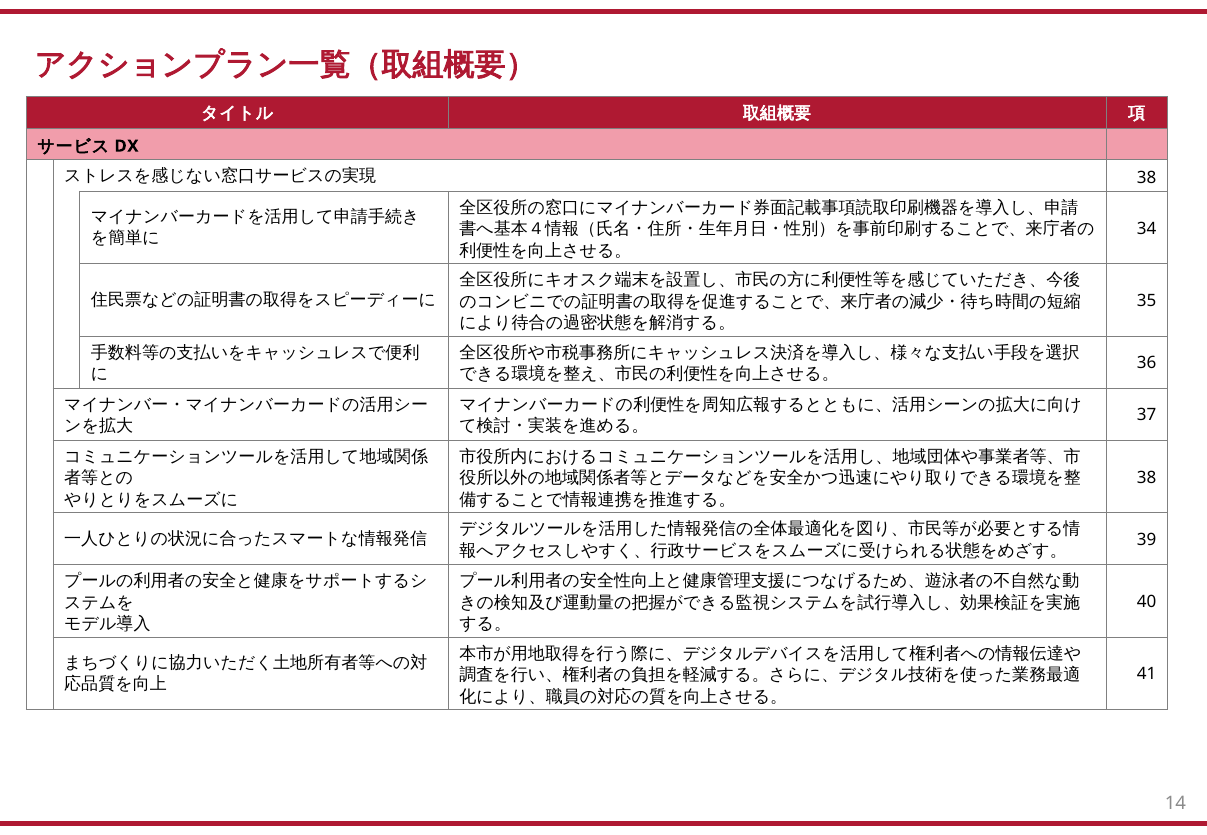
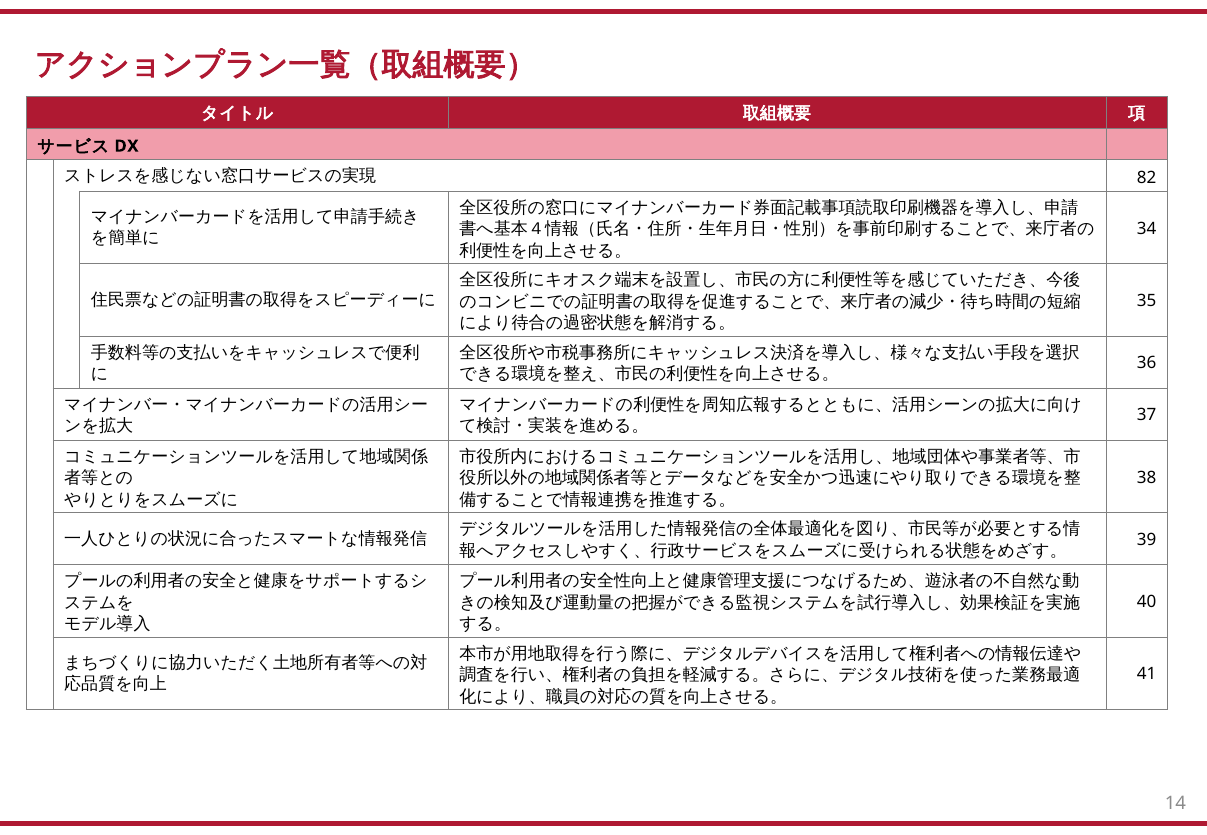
38: 38 -> 82 (1147, 178)
